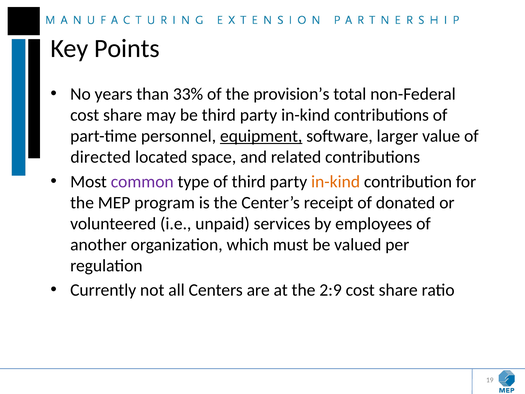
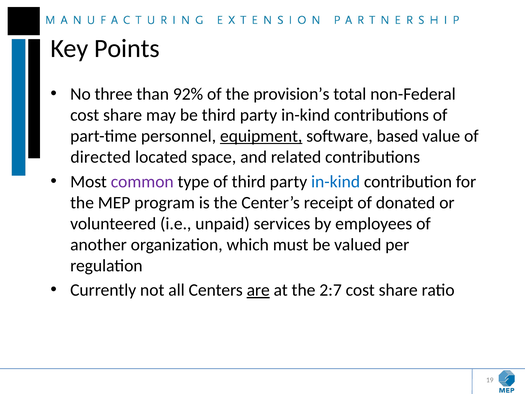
years: years -> three (114, 94)
33%: 33% -> 92% (188, 94)
larger: larger -> based (398, 136)
in-kind colour: orange -> blue (336, 181)
are underline: none -> present (258, 290)
2:9: 2:9 -> 2:7 (331, 290)
